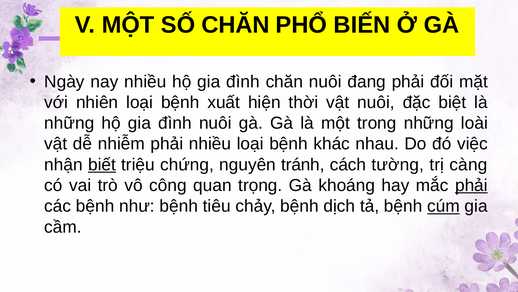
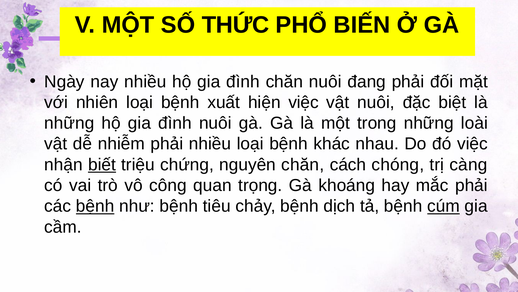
SỐ CHĂN: CHĂN -> THỨC (236, 25)
hiện thời: thời -> việc (304, 102)
nguyên tránh: tránh -> chăn (303, 164)
tường: tường -> chóng (398, 164)
phải underline: present -> none (471, 185)
bệnh underline: none -> present (95, 206)
